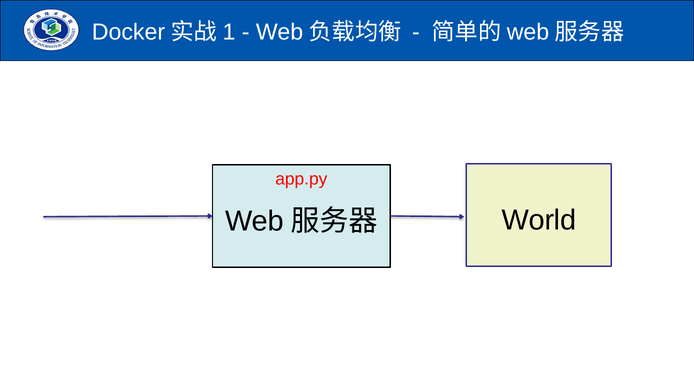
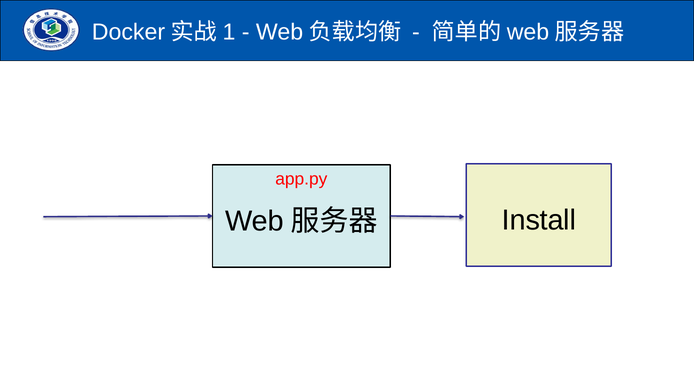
World: World -> Install (539, 221)
